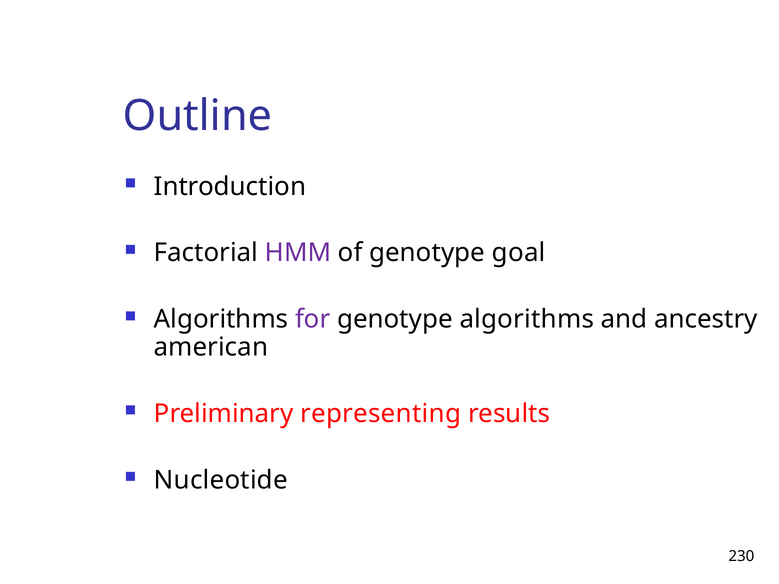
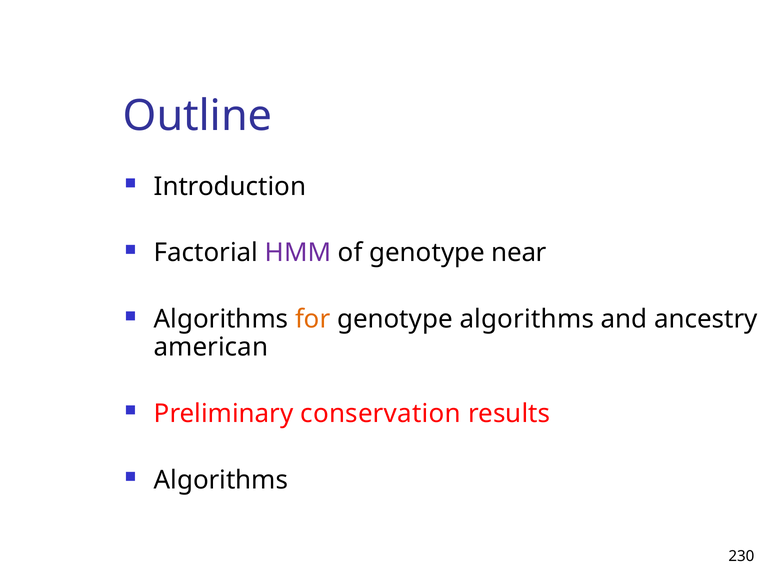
goal: goal -> near (519, 253)
for colour: purple -> orange (313, 319)
representing: representing -> conservation (381, 414)
Nucleotide: Nucleotide -> Algorithms (221, 480)
